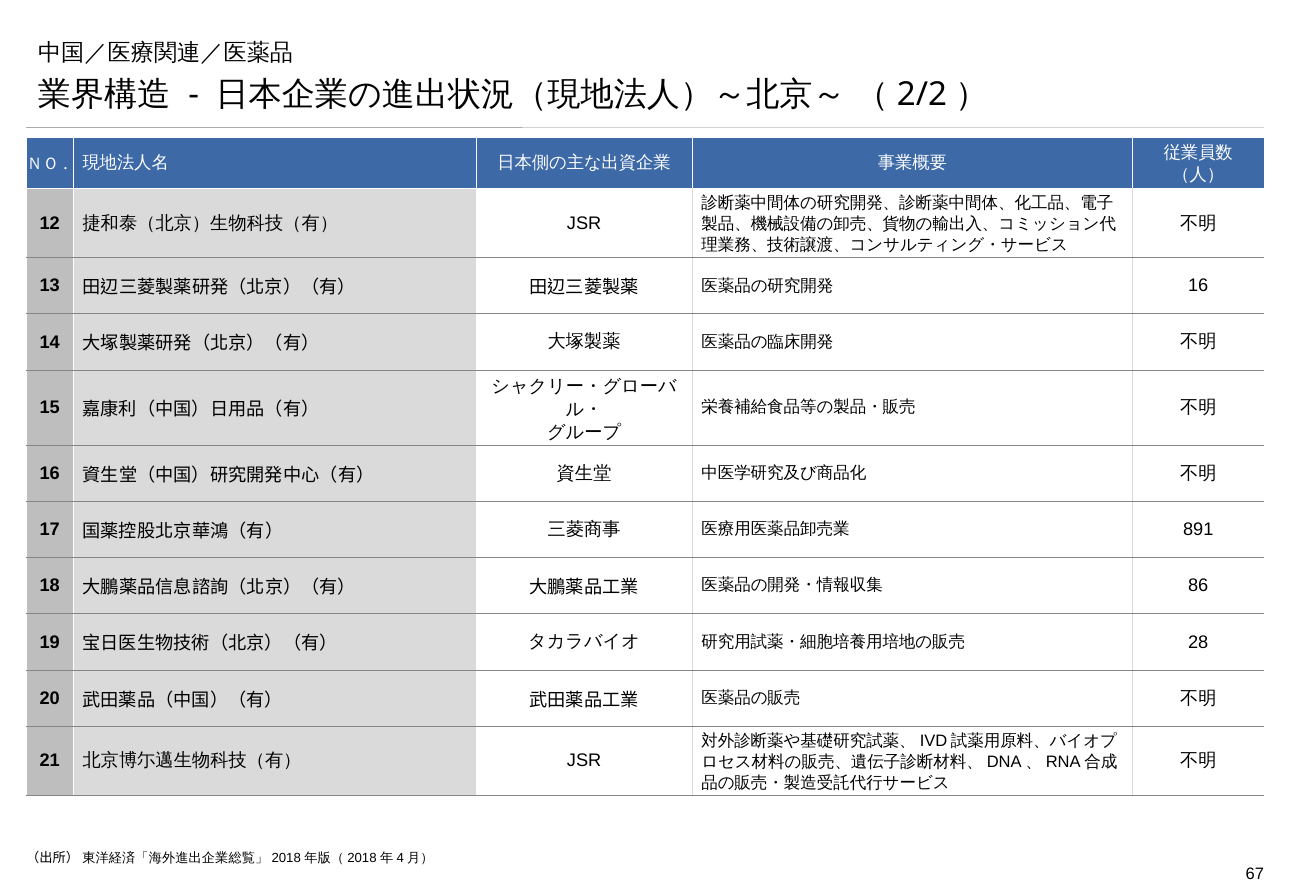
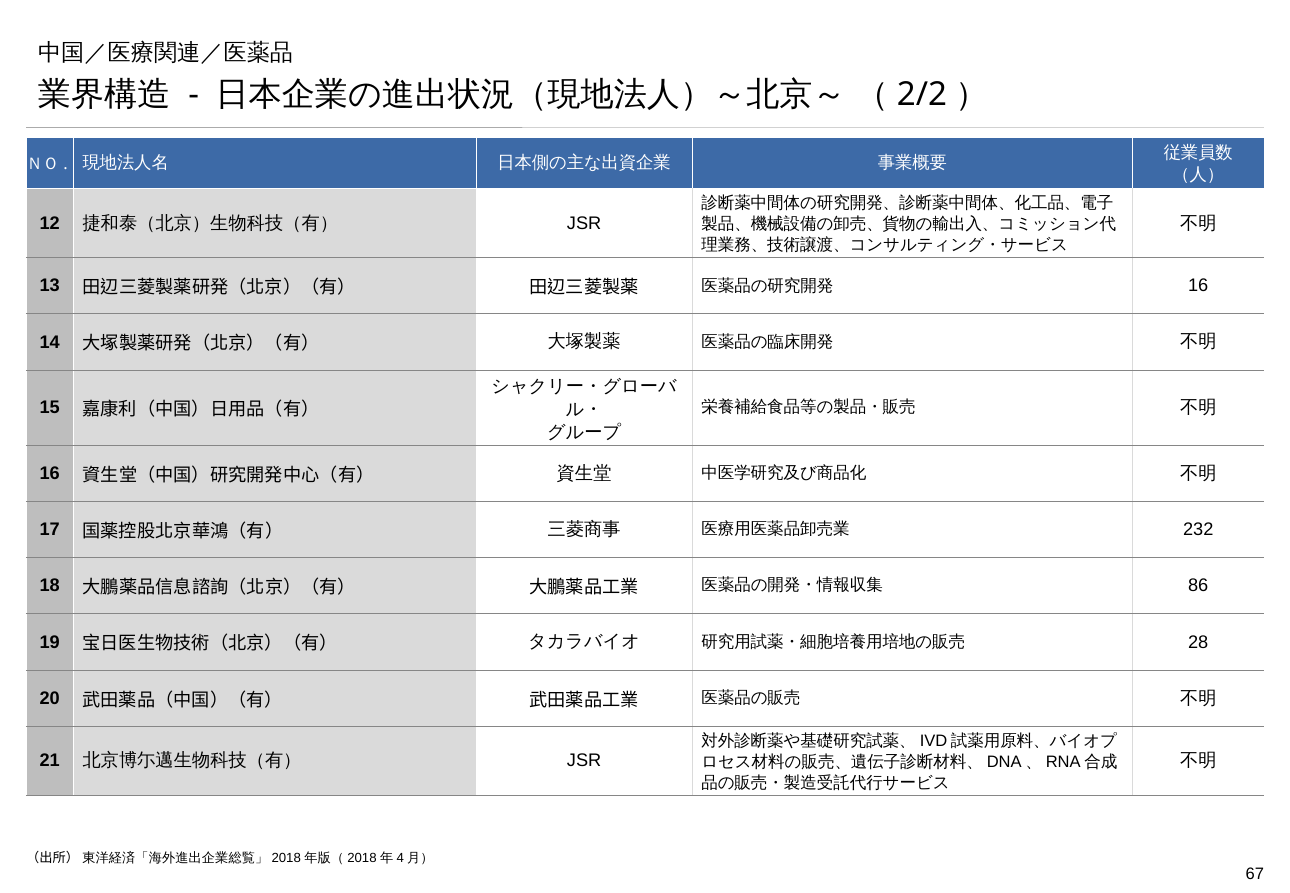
891: 891 -> 232 (1198, 530)
